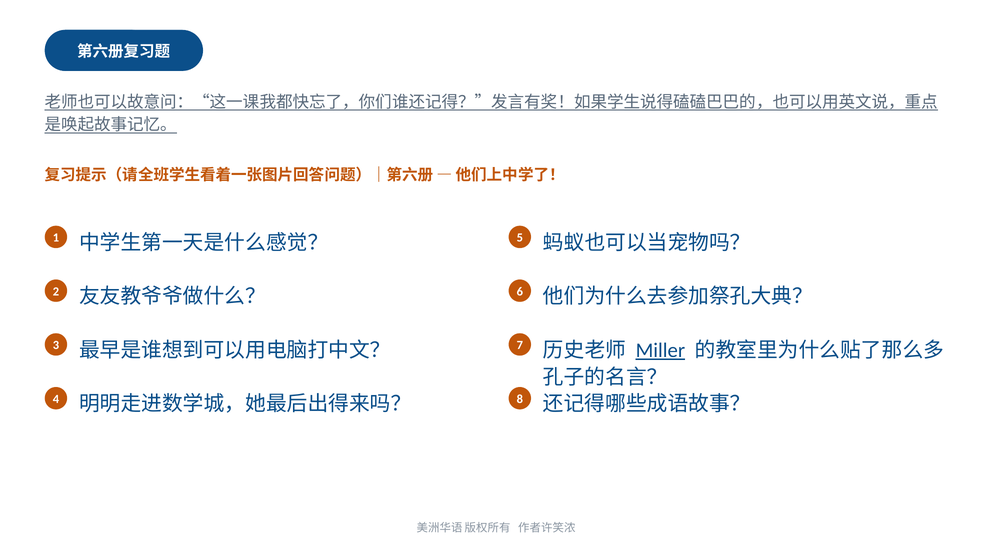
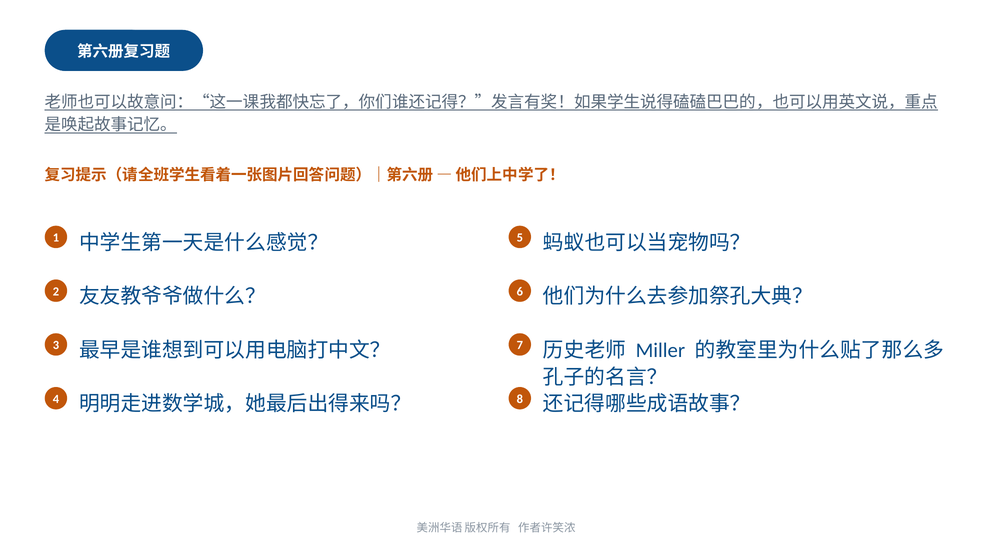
Miller underline: present -> none (660, 350)
